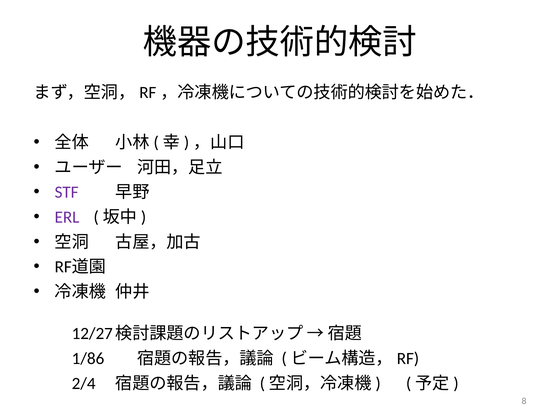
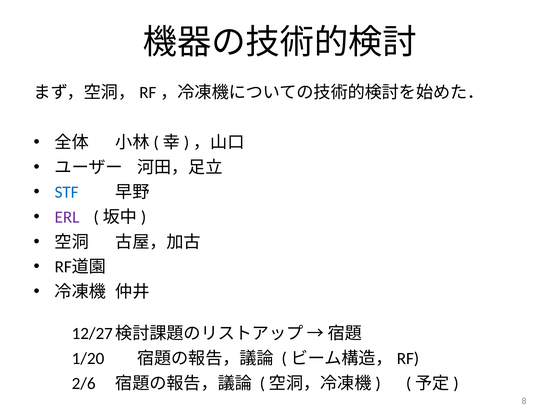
STF colour: purple -> blue (67, 192)
1/86: 1/86 -> 1/20 (88, 359)
2/4: 2/4 -> 2/6 (84, 383)
